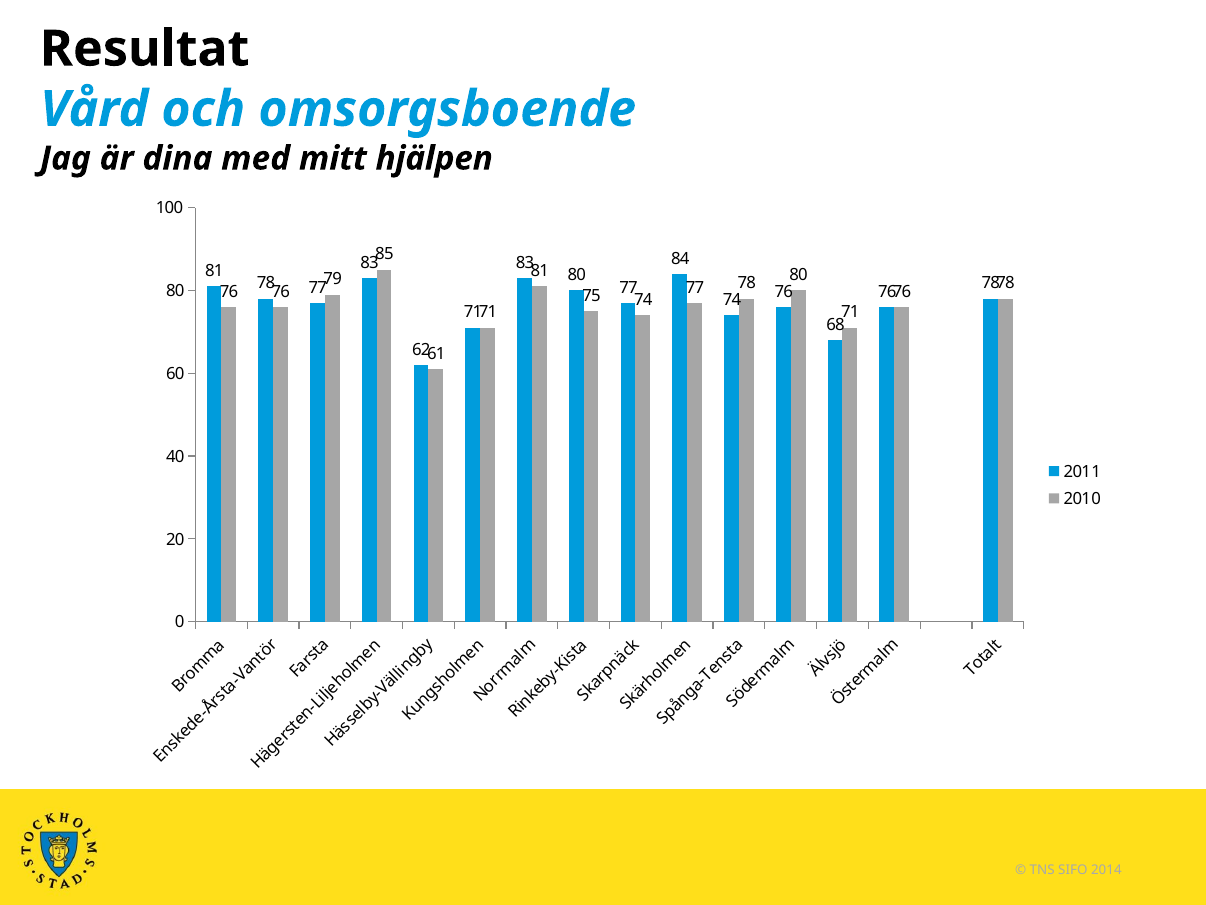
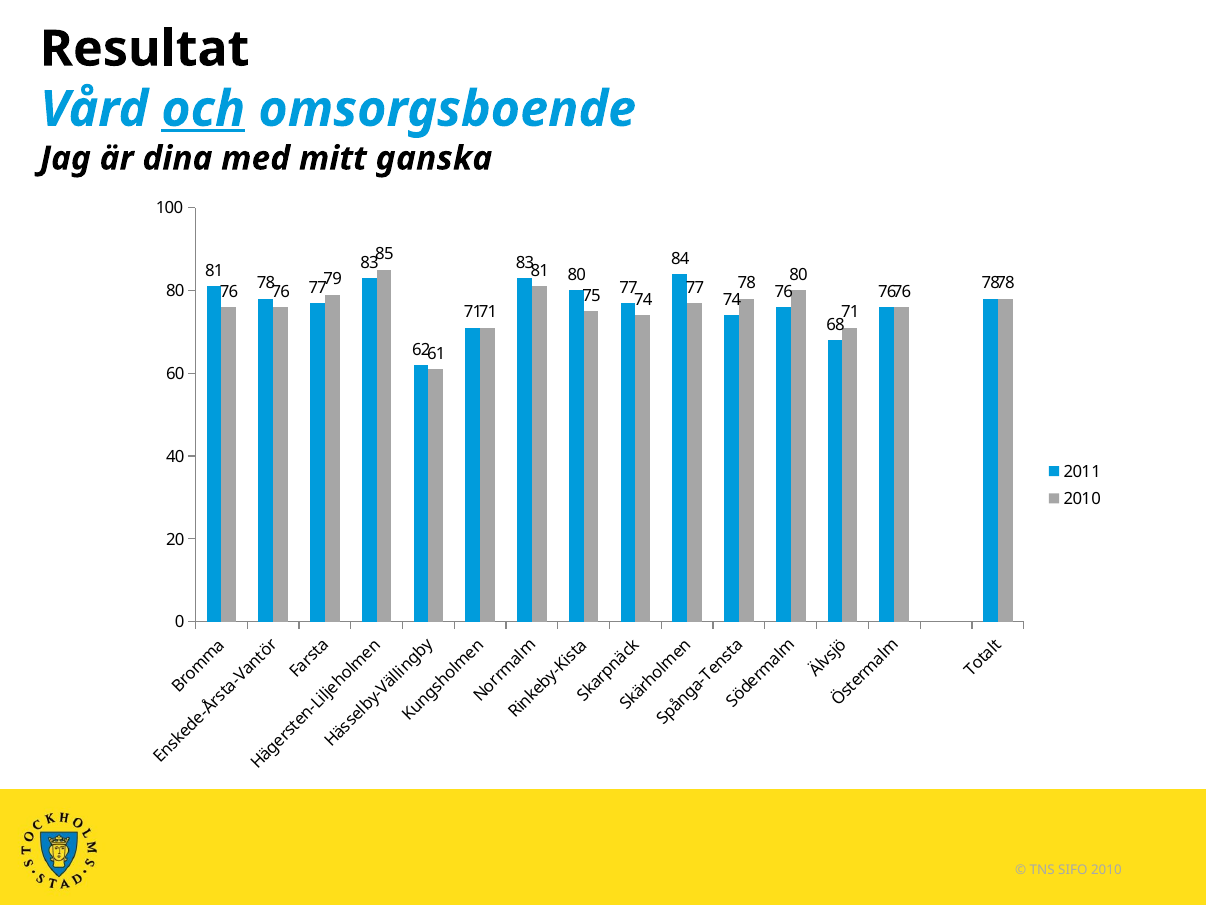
och underline: none -> present (203, 109)
hjälpen: hjälpen -> ganska (434, 158)
SIFO 2014: 2014 -> 2010 (1106, 870)
